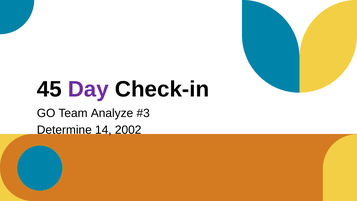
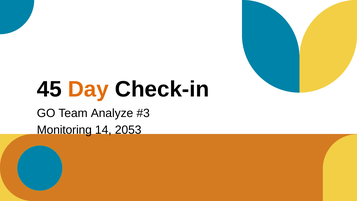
Day colour: purple -> orange (88, 89)
Determine: Determine -> Monitoring (64, 130)
2002: 2002 -> 2053 (128, 130)
